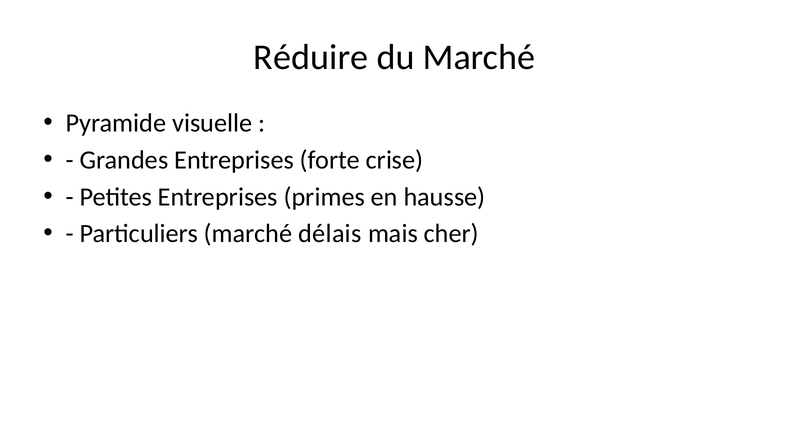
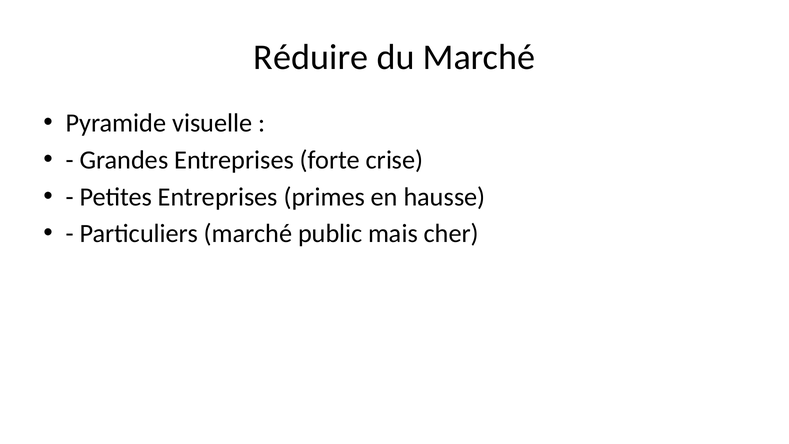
délais: délais -> public (330, 234)
